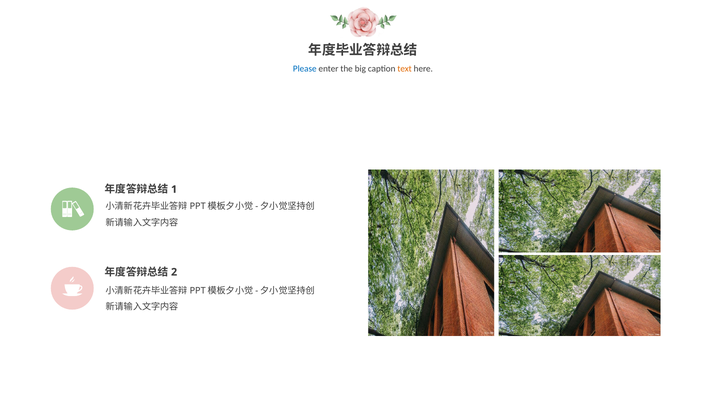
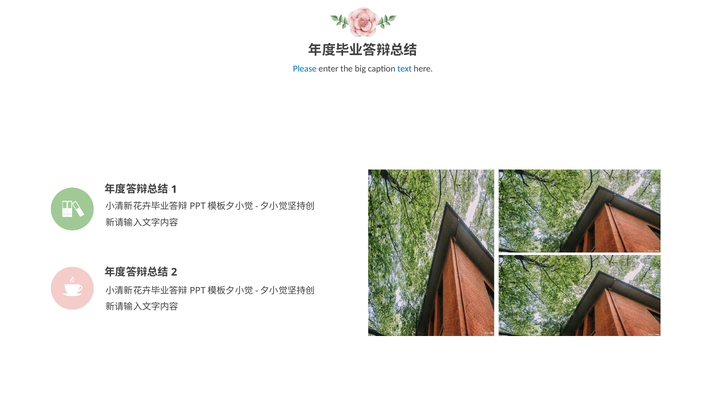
text colour: orange -> blue (405, 69)
